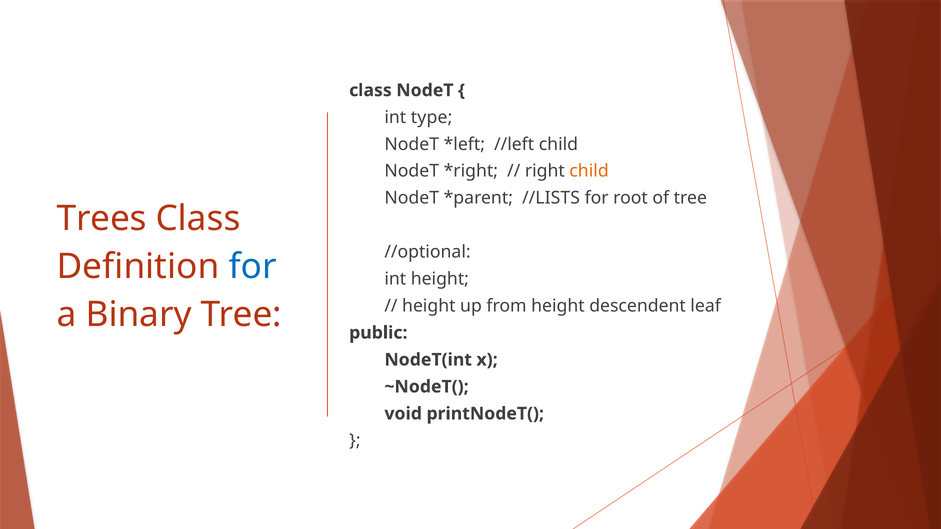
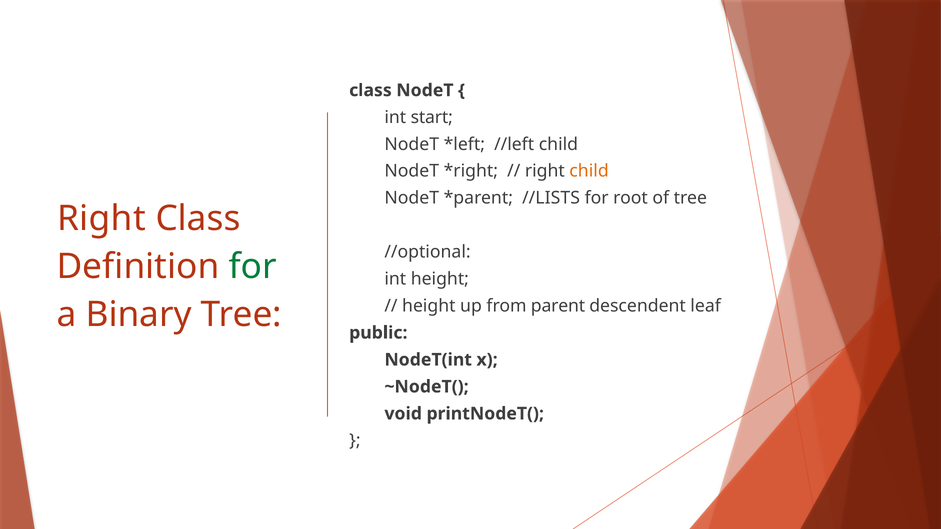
type: type -> start (432, 117)
Trees: Trees -> Right (101, 219)
for colour: blue -> green (253, 267)
from height: height -> parent (558, 306)
